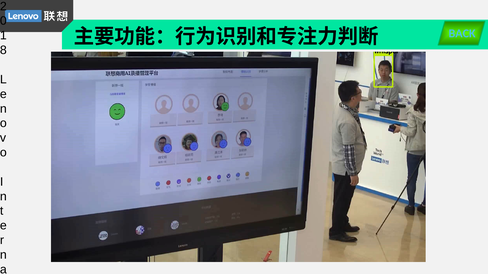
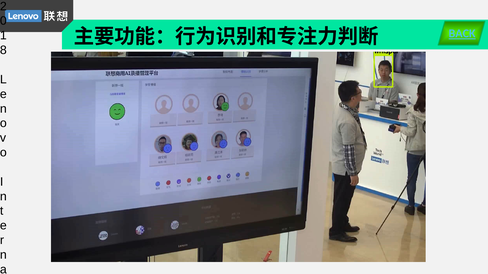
BACK underline: none -> present (462, 34)
